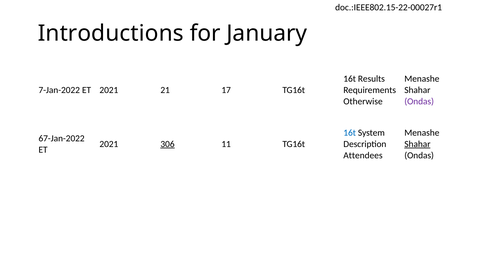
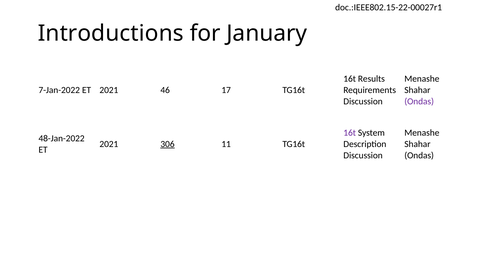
21: 21 -> 46 (165, 90)
Otherwise: Otherwise -> Discussion (363, 101)
16t colour: blue -> purple (350, 133)
67-Jan-2022: 67-Jan-2022 -> 48-Jan-2022 (62, 139)
Shahar underline: present -> none (417, 144)
Attendees: Attendees -> Discussion (363, 156)
